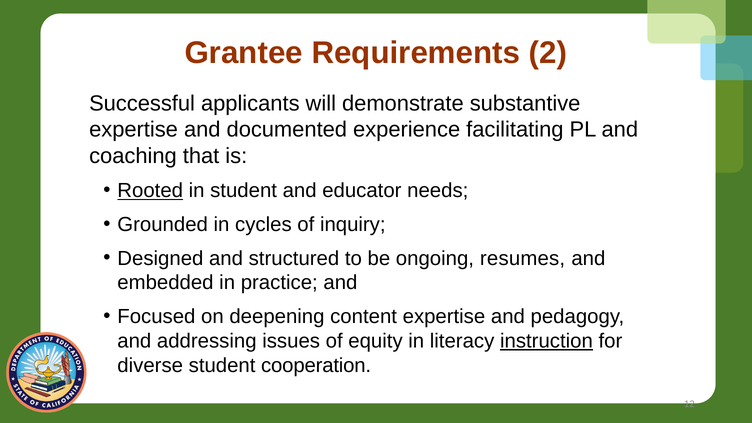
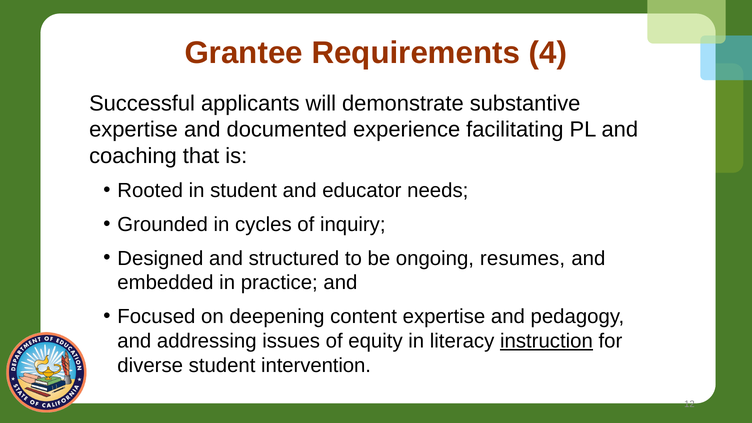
2: 2 -> 4 (548, 53)
Rooted underline: present -> none (150, 191)
cooperation: cooperation -> intervention (316, 365)
